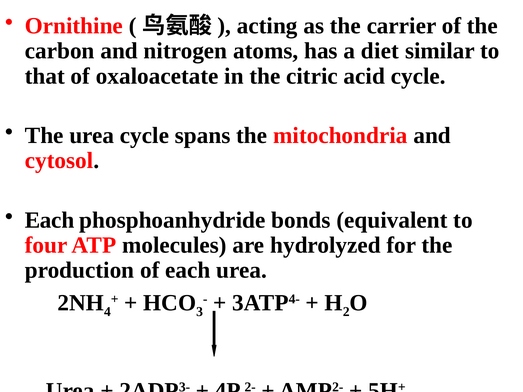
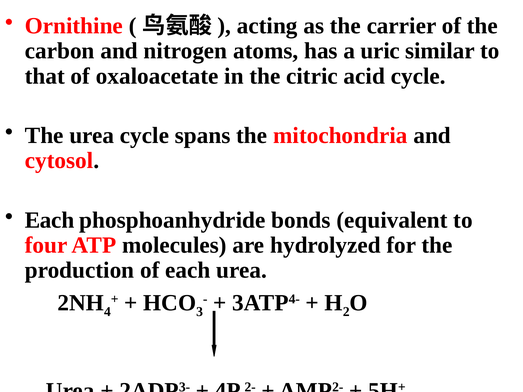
diet: diet -> uric (380, 51)
